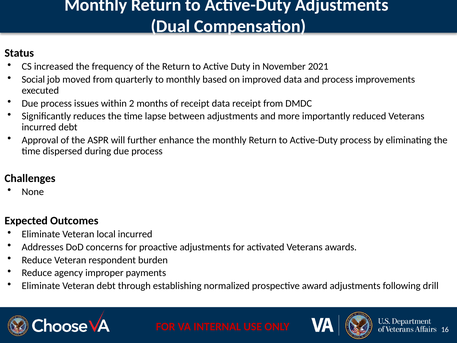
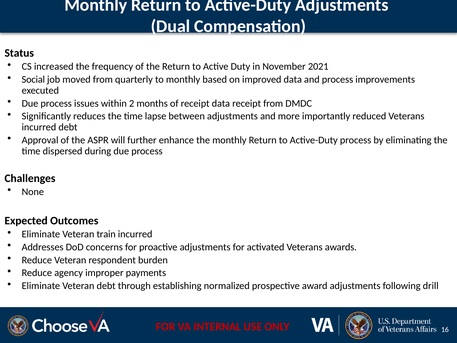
local: local -> train (106, 234)
